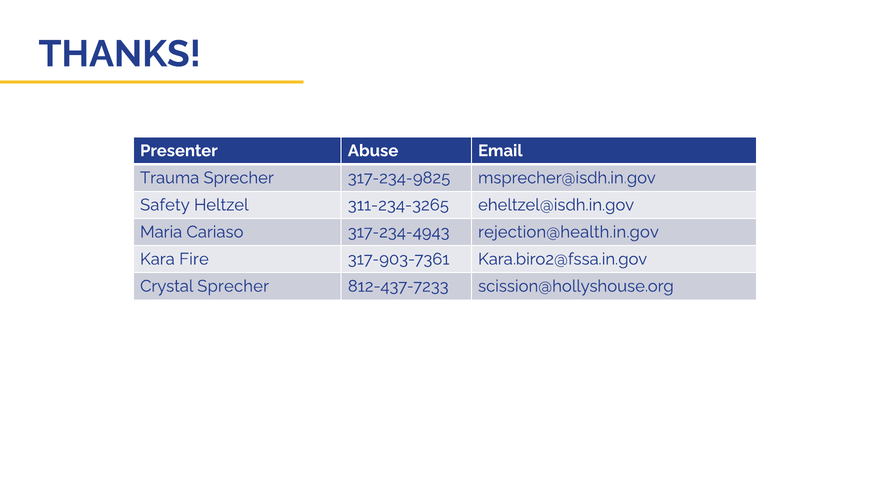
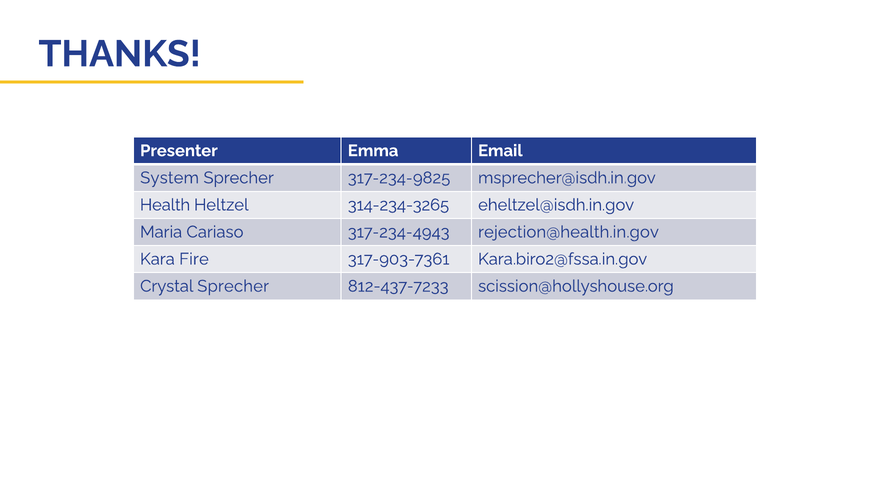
Abuse: Abuse -> Emma (373, 151)
Trauma: Trauma -> System (170, 178)
Safety: Safety -> Health (165, 205)
311-234-3265: 311-234-3265 -> 314-234-3265 (398, 205)
